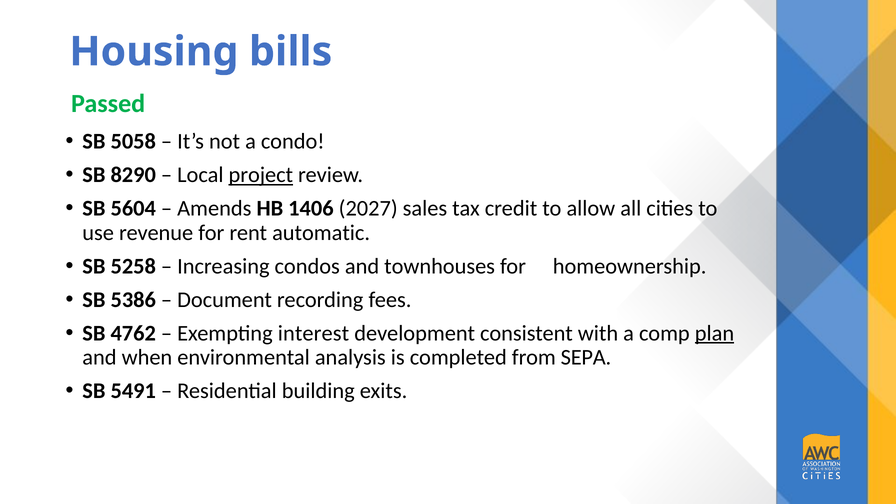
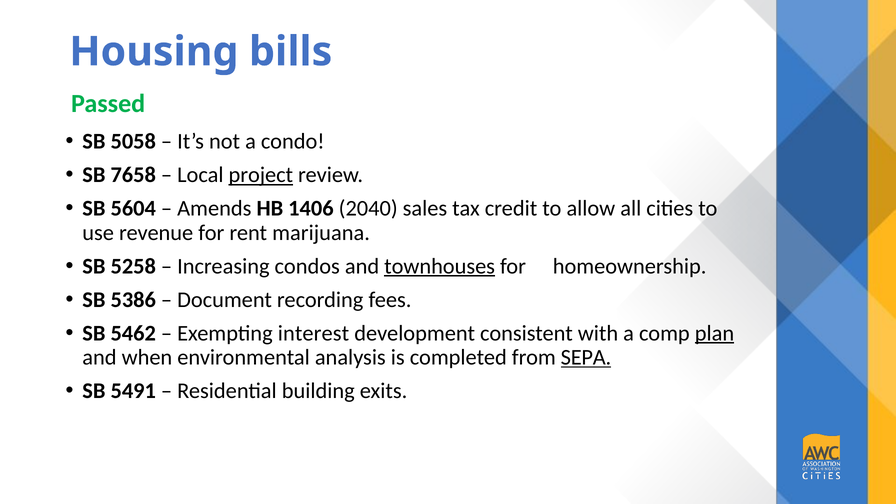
8290: 8290 -> 7658 (133, 175)
2027: 2027 -> 2040 (368, 208)
automatic: automatic -> marijuana (321, 233)
townhouses underline: none -> present (440, 266)
4762: 4762 -> 5462 (133, 333)
SEPA underline: none -> present (586, 357)
